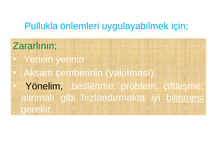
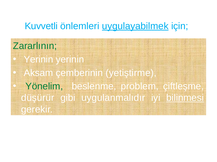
Pullukla: Pullukla -> Kuvvetli (41, 26)
uygulayabilmek underline: none -> present (135, 26)
yakılması: yakılması -> yetiştirme (131, 73)
Yönelim colour: black -> green (44, 87)
alınmalı: alınmalı -> düşürür (38, 98)
hızlandırmakta: hızlandırmakta -> uygulanmalıdır (113, 98)
